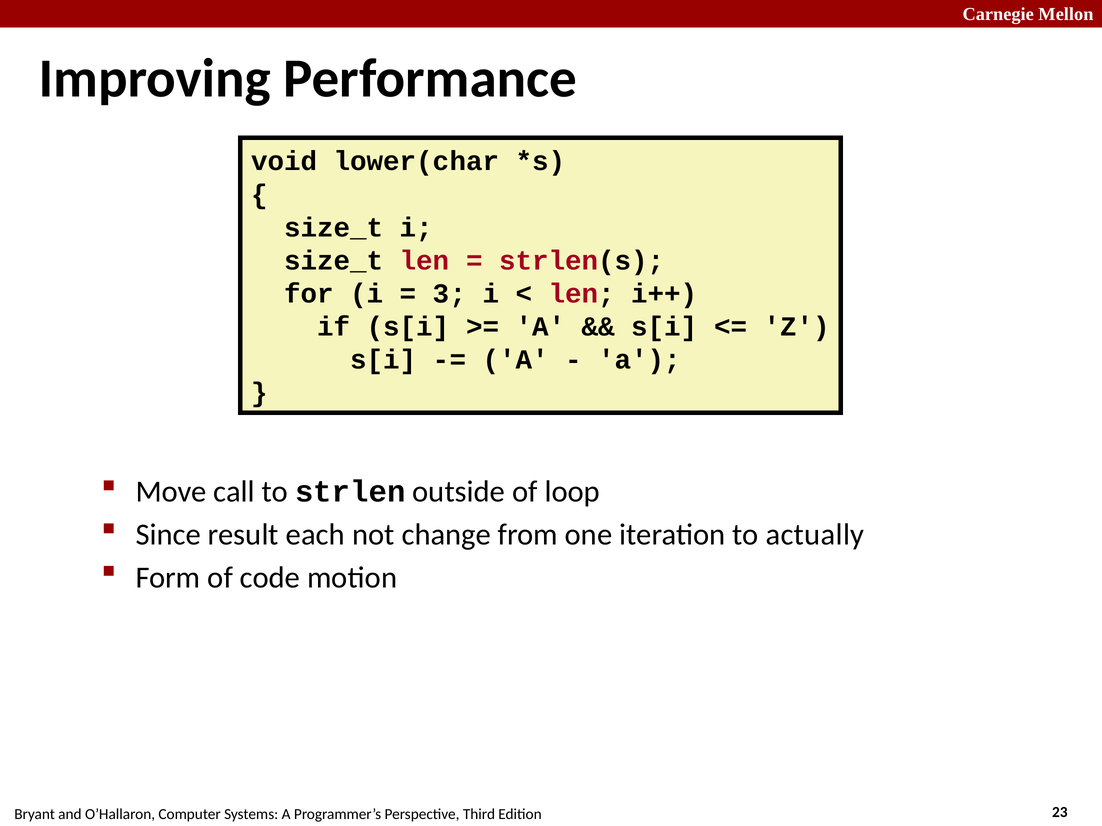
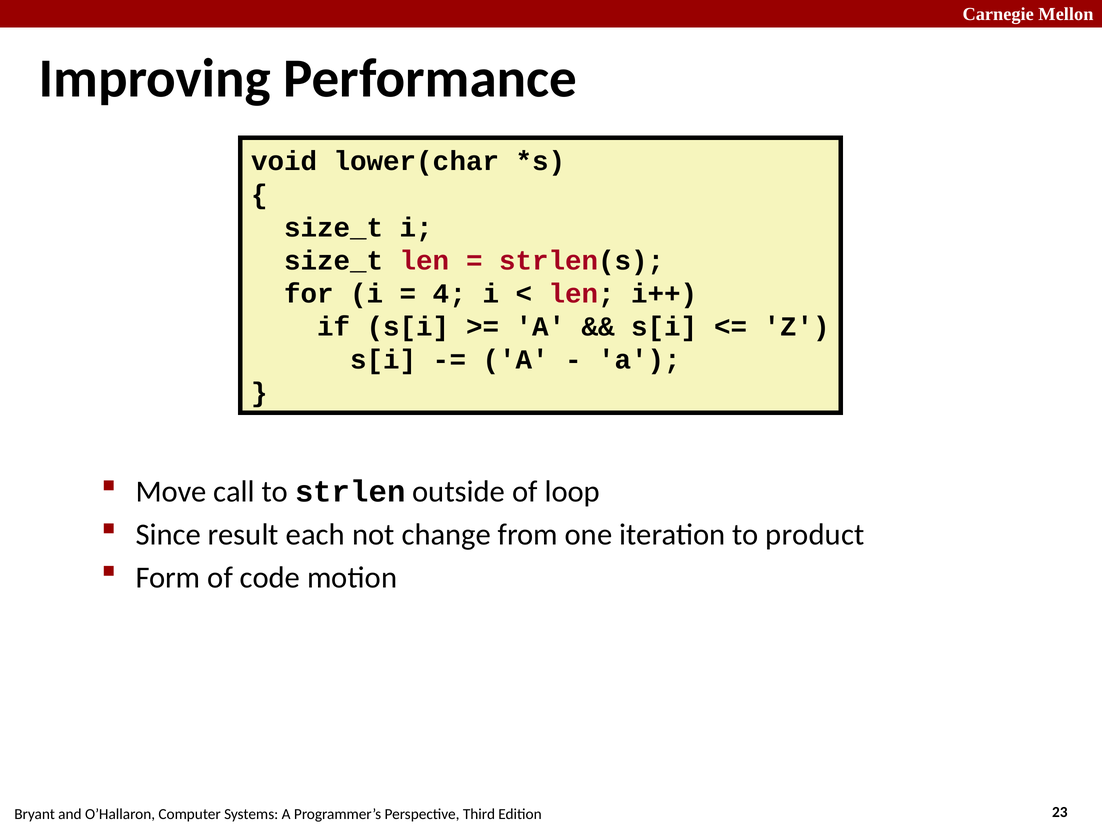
3: 3 -> 4 (450, 294)
actually: actually -> product (815, 535)
